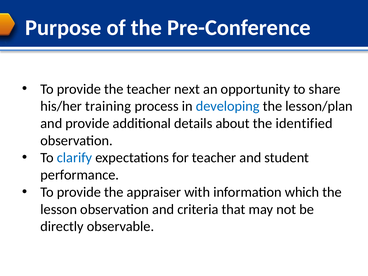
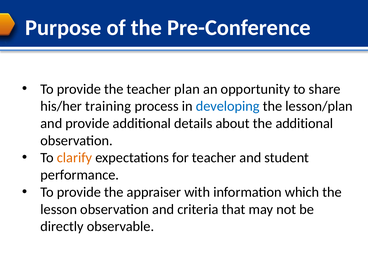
next: next -> plan (187, 89)
the identified: identified -> additional (304, 123)
clarify colour: blue -> orange (74, 158)
